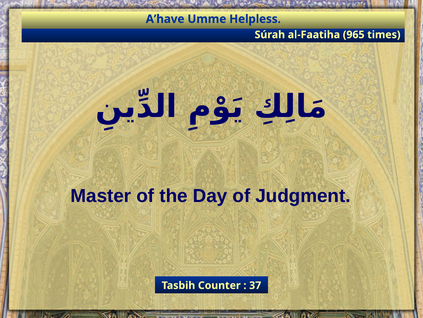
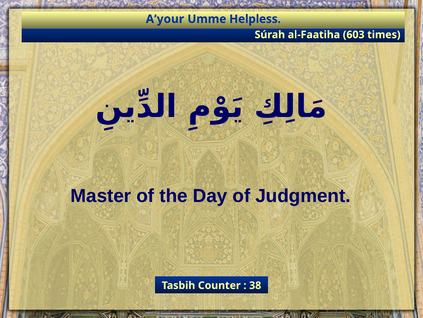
A’have: A’have -> A’your (165, 19)
965: 965 -> 603 (354, 35)
37: 37 -> 38 (255, 285)
